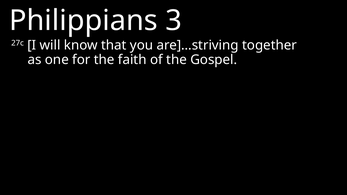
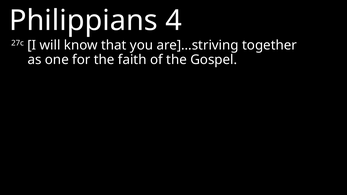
3: 3 -> 4 (174, 21)
